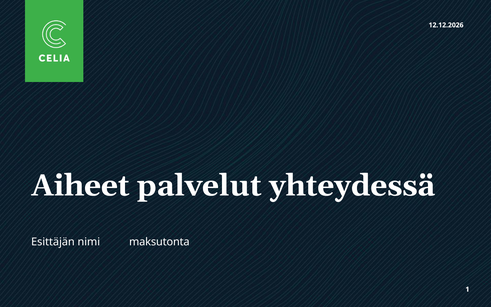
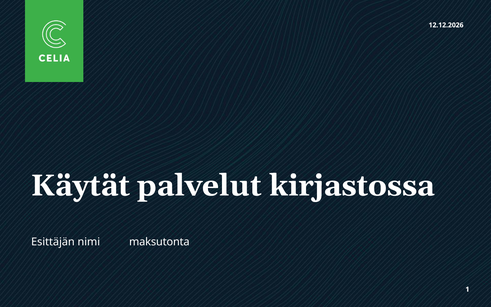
Aiheet: Aiheet -> Käytät (80, 185)
yhteydessä: yhteydessä -> kirjastossa (352, 185)
